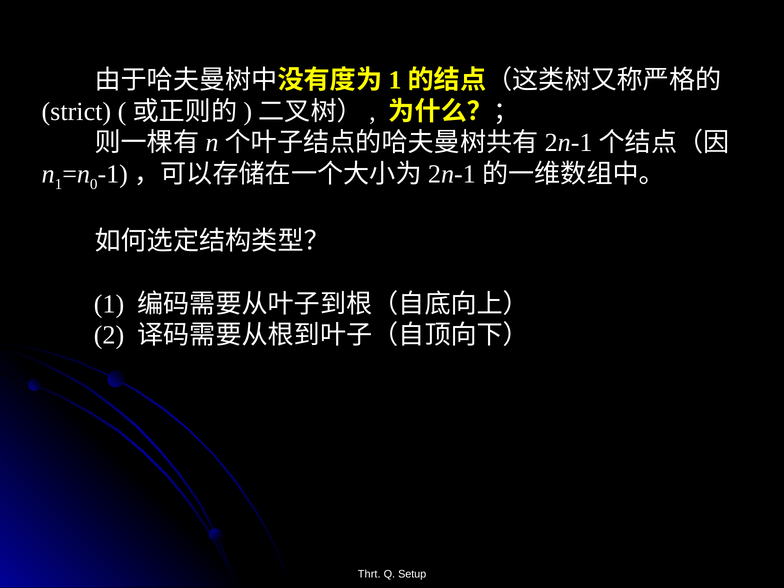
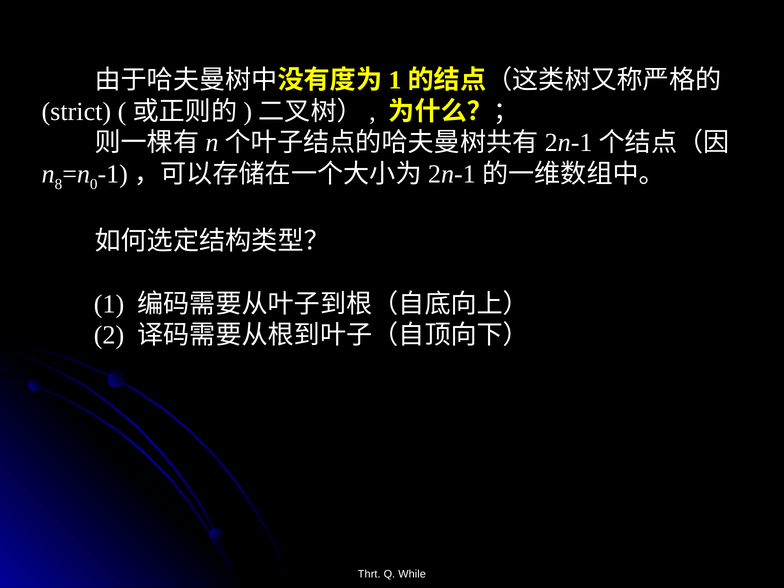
1: 1 -> 8 (58, 184)
Setup: Setup -> While (412, 574)
